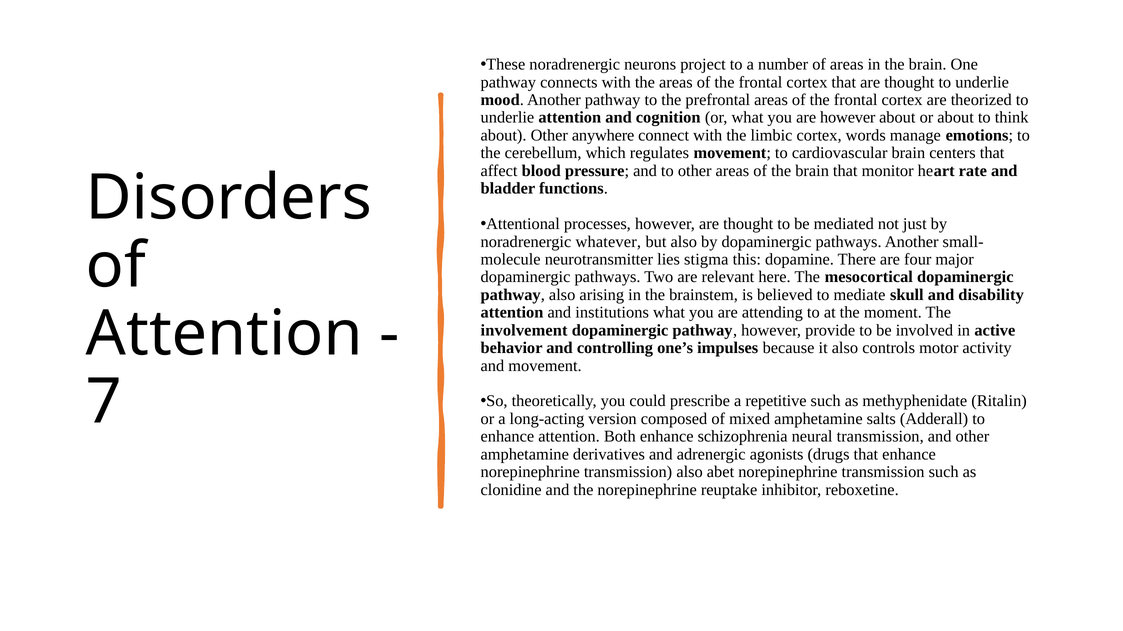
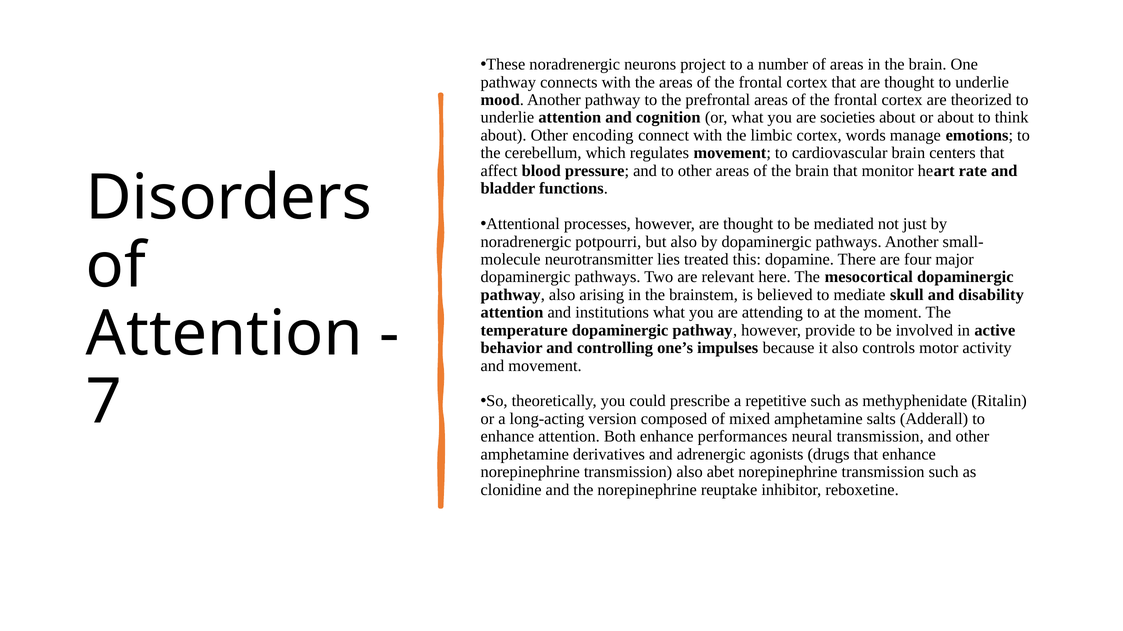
are however: however -> societies (848, 118)
anywhere: anywhere -> encoding (603, 135)
whatever: whatever -> potpourri (608, 242)
stigma: stigma -> treated (706, 260)
involvement: involvement -> temperature (524, 331)
schizophrenia: schizophrenia -> performances (743, 437)
